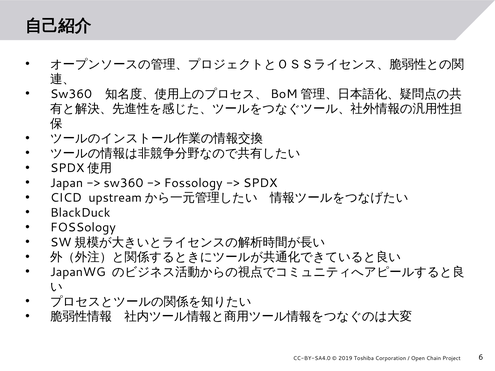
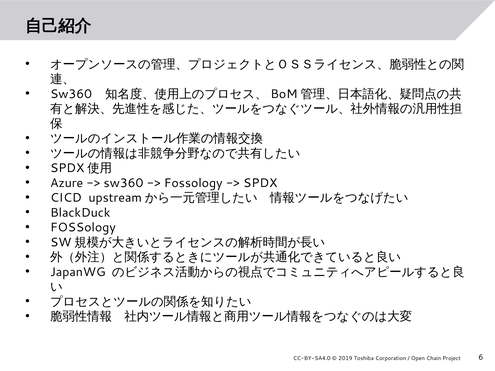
Japan: Japan -> Azure (67, 183)
